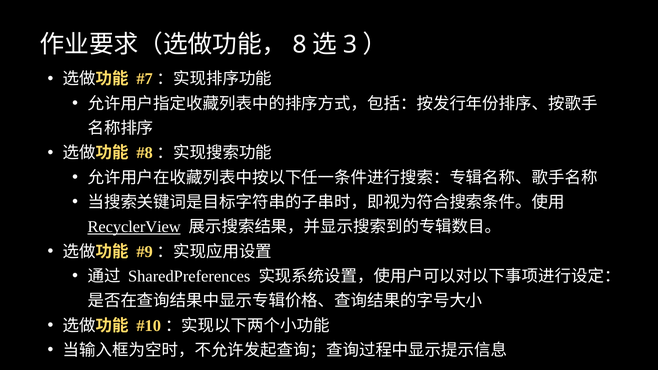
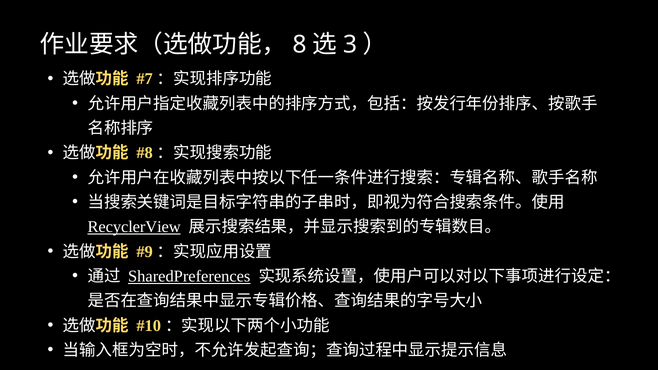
SharedPreferences underline: none -> present (189, 276)
